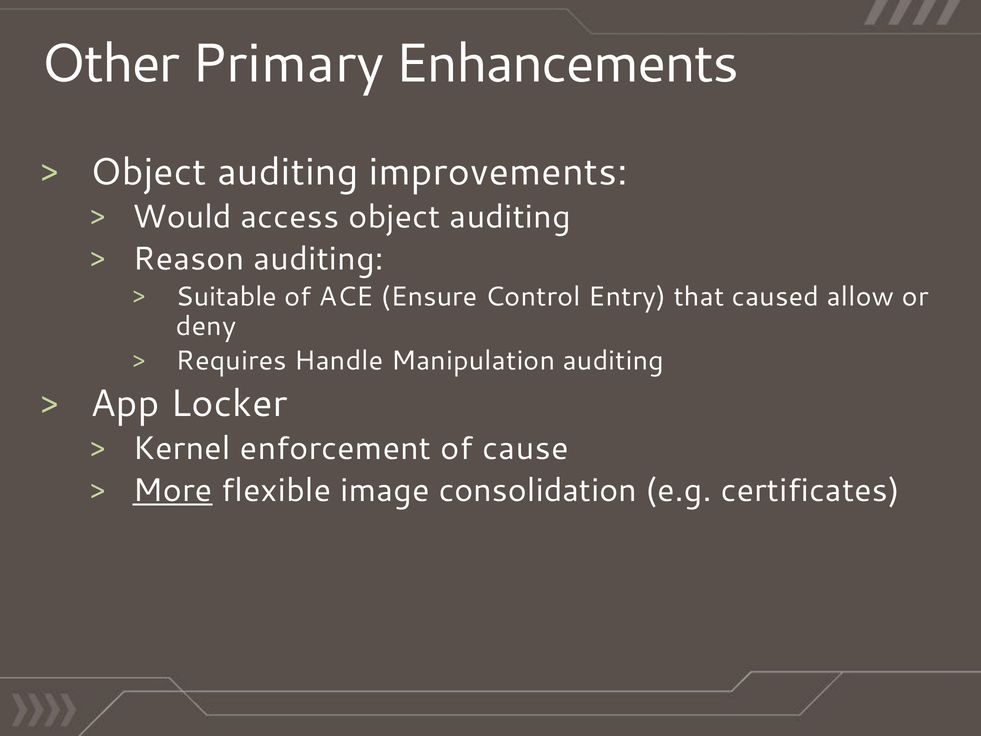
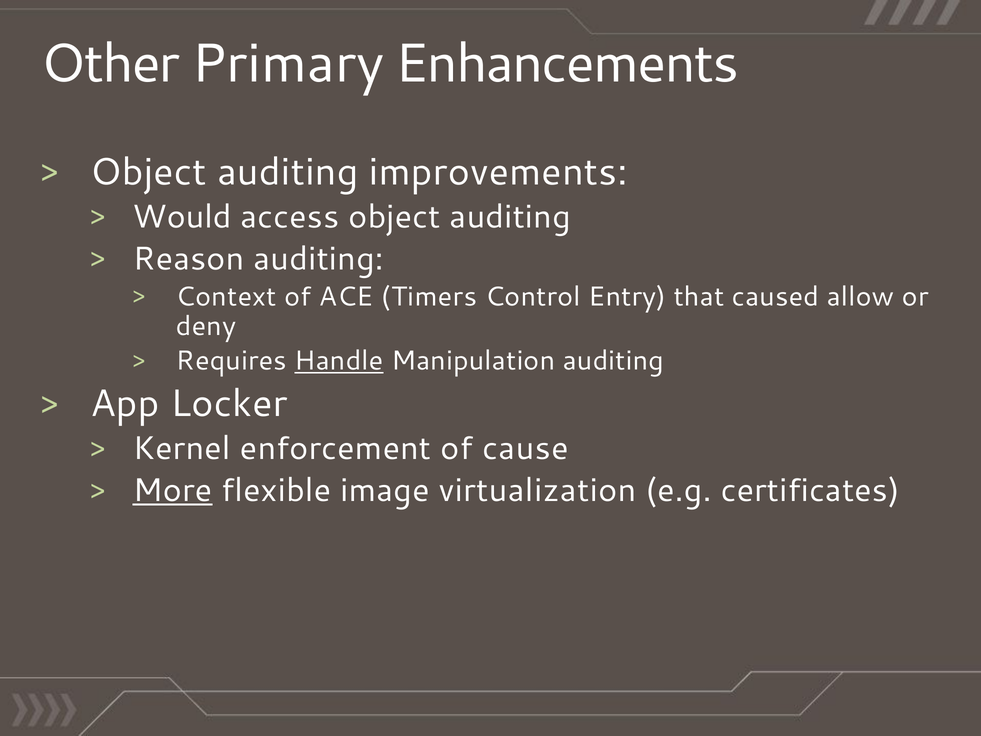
Suitable: Suitable -> Context (226, 296)
Ensure: Ensure -> Timers (429, 296)
Handle underline: none -> present (339, 361)
consolidation: consolidation -> virtualization (538, 490)
